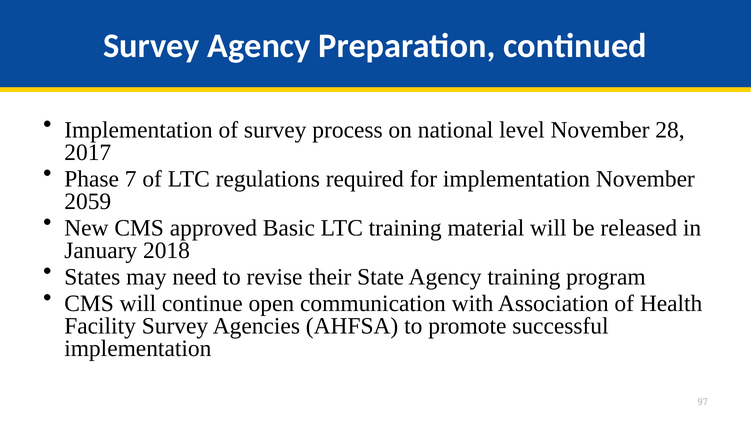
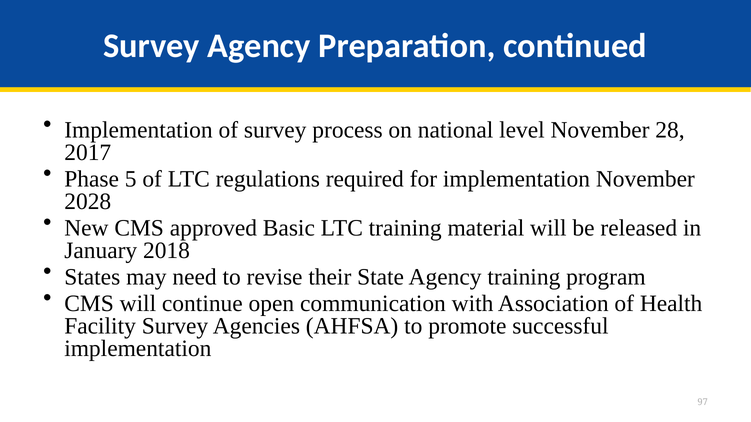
7: 7 -> 5 (131, 179)
2059: 2059 -> 2028 (88, 202)
